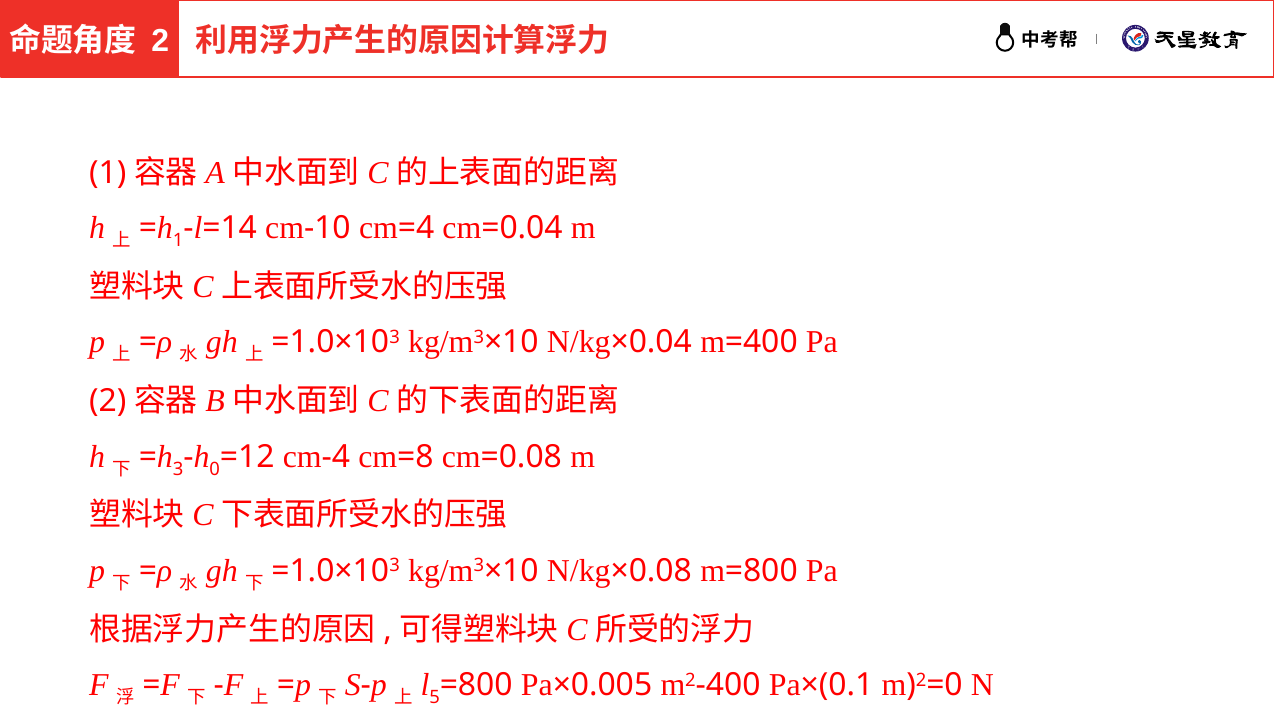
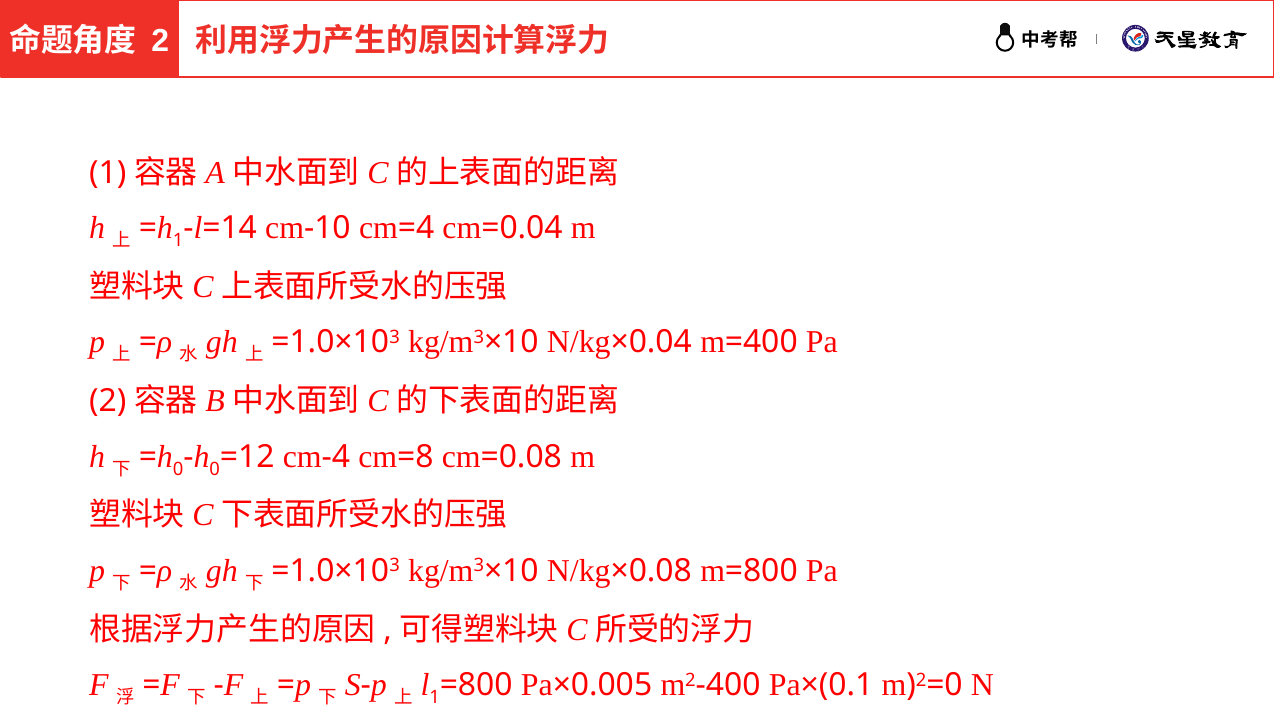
3: 3 -> 0 (178, 469)
5: 5 -> 1 (435, 698)
